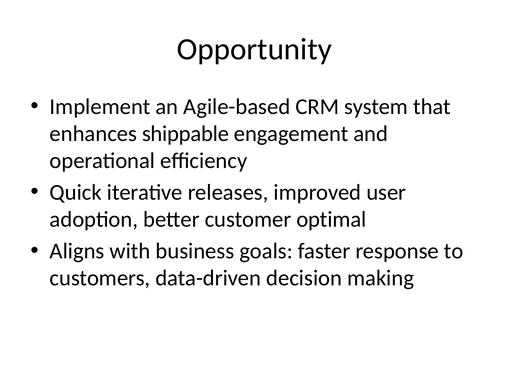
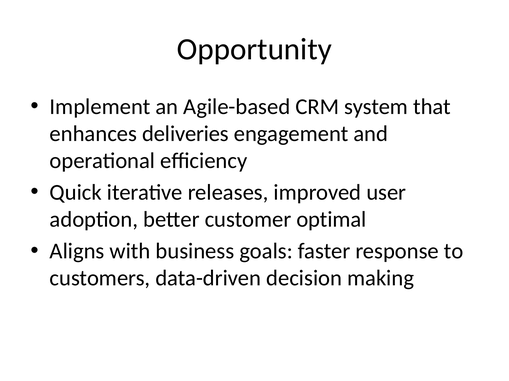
shippable: shippable -> deliveries (186, 134)
